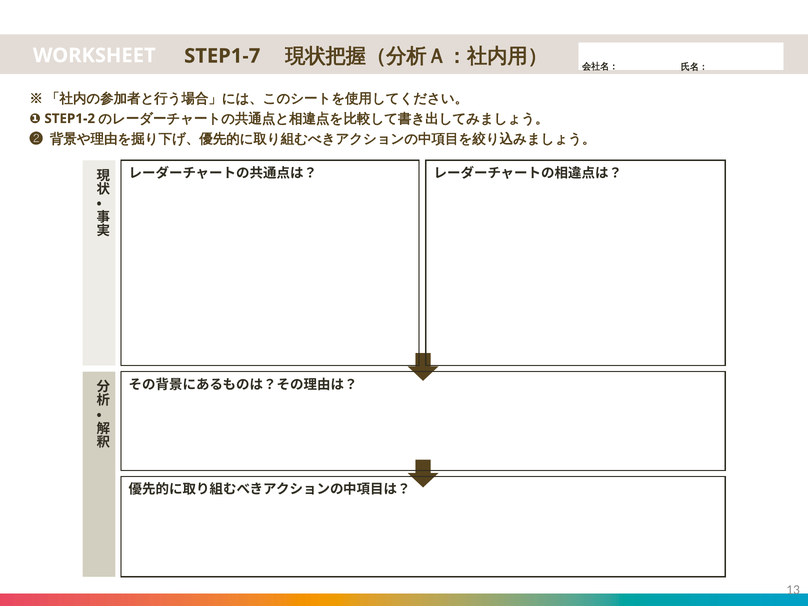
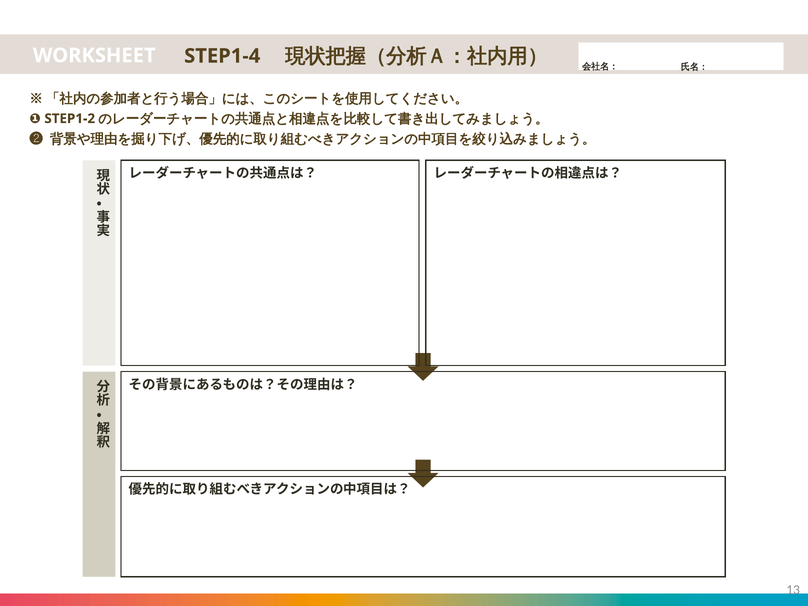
STEP1-7: STEP1-7 -> STEP1-4 (222, 56)
